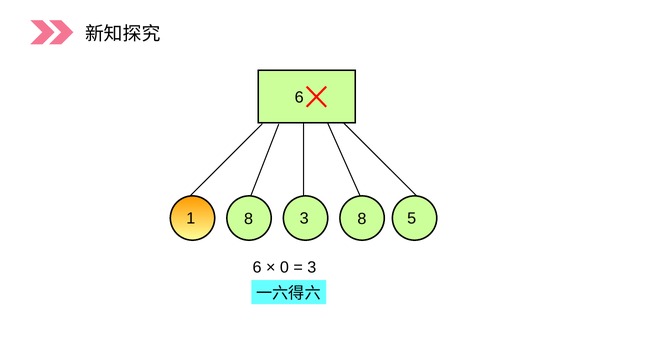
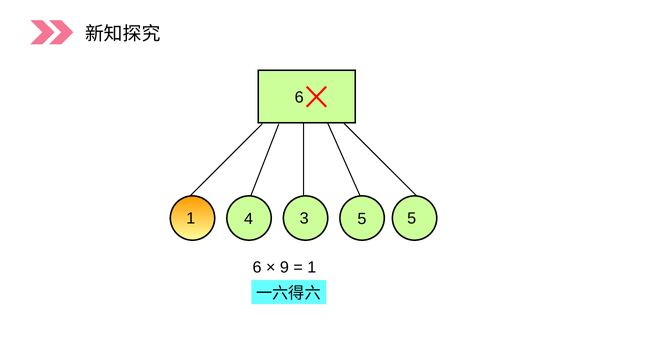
1 8: 8 -> 4 (249, 219)
3 8: 8 -> 5 (362, 219)
0: 0 -> 9 (284, 268)
3: 3 -> 1 (312, 268)
